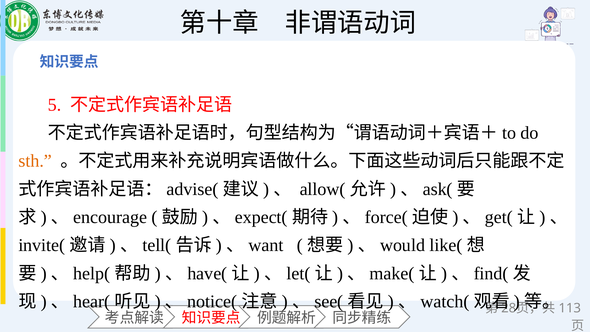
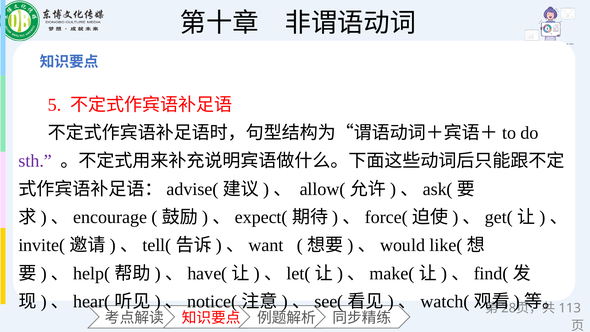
sth colour: orange -> purple (35, 161)
